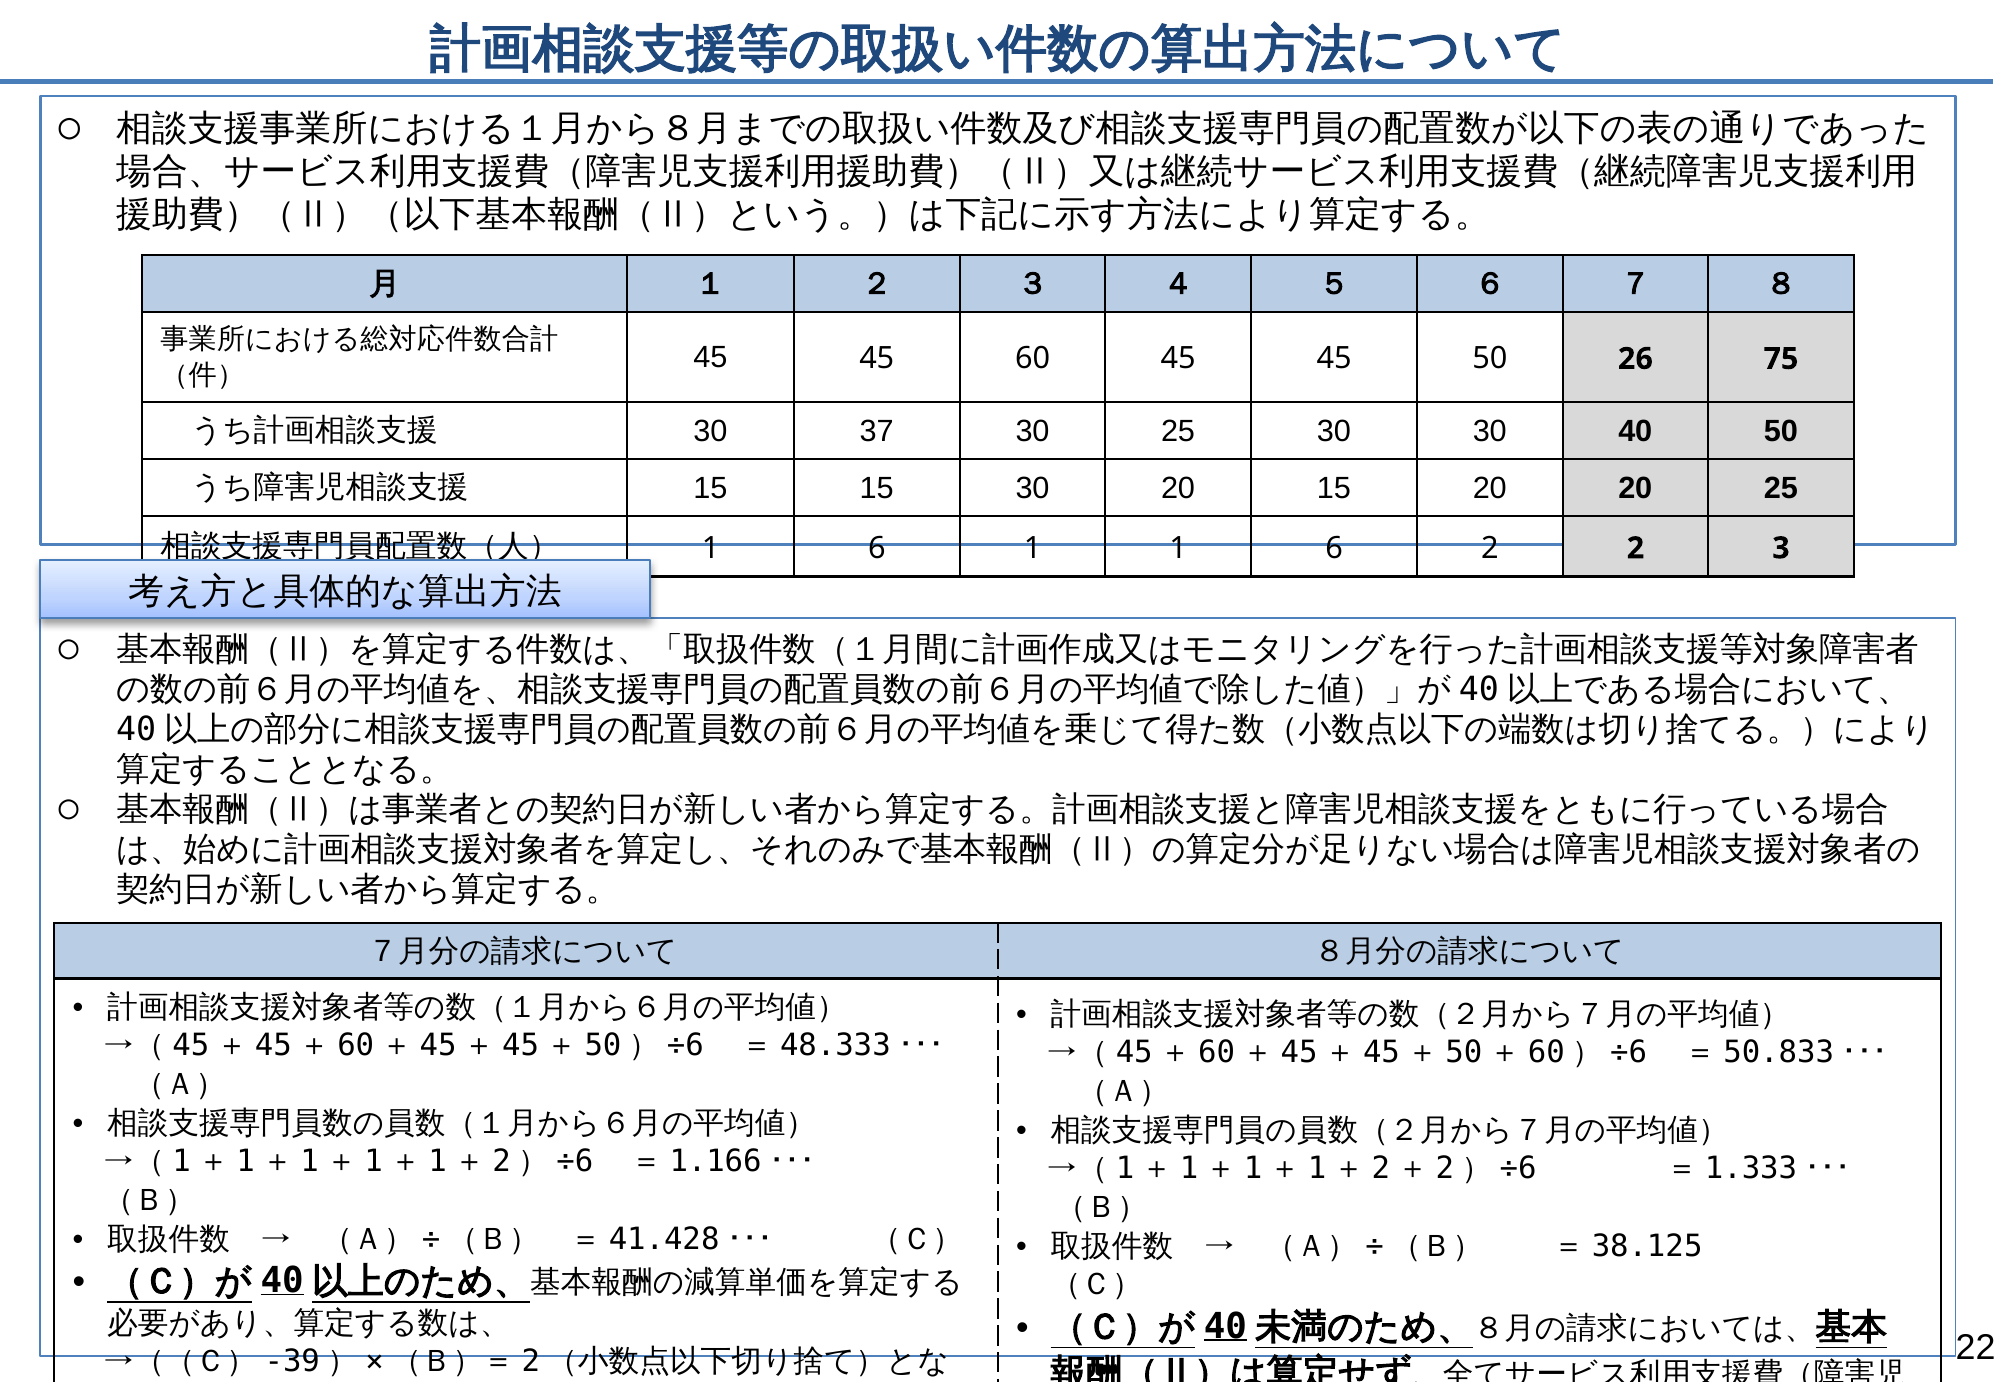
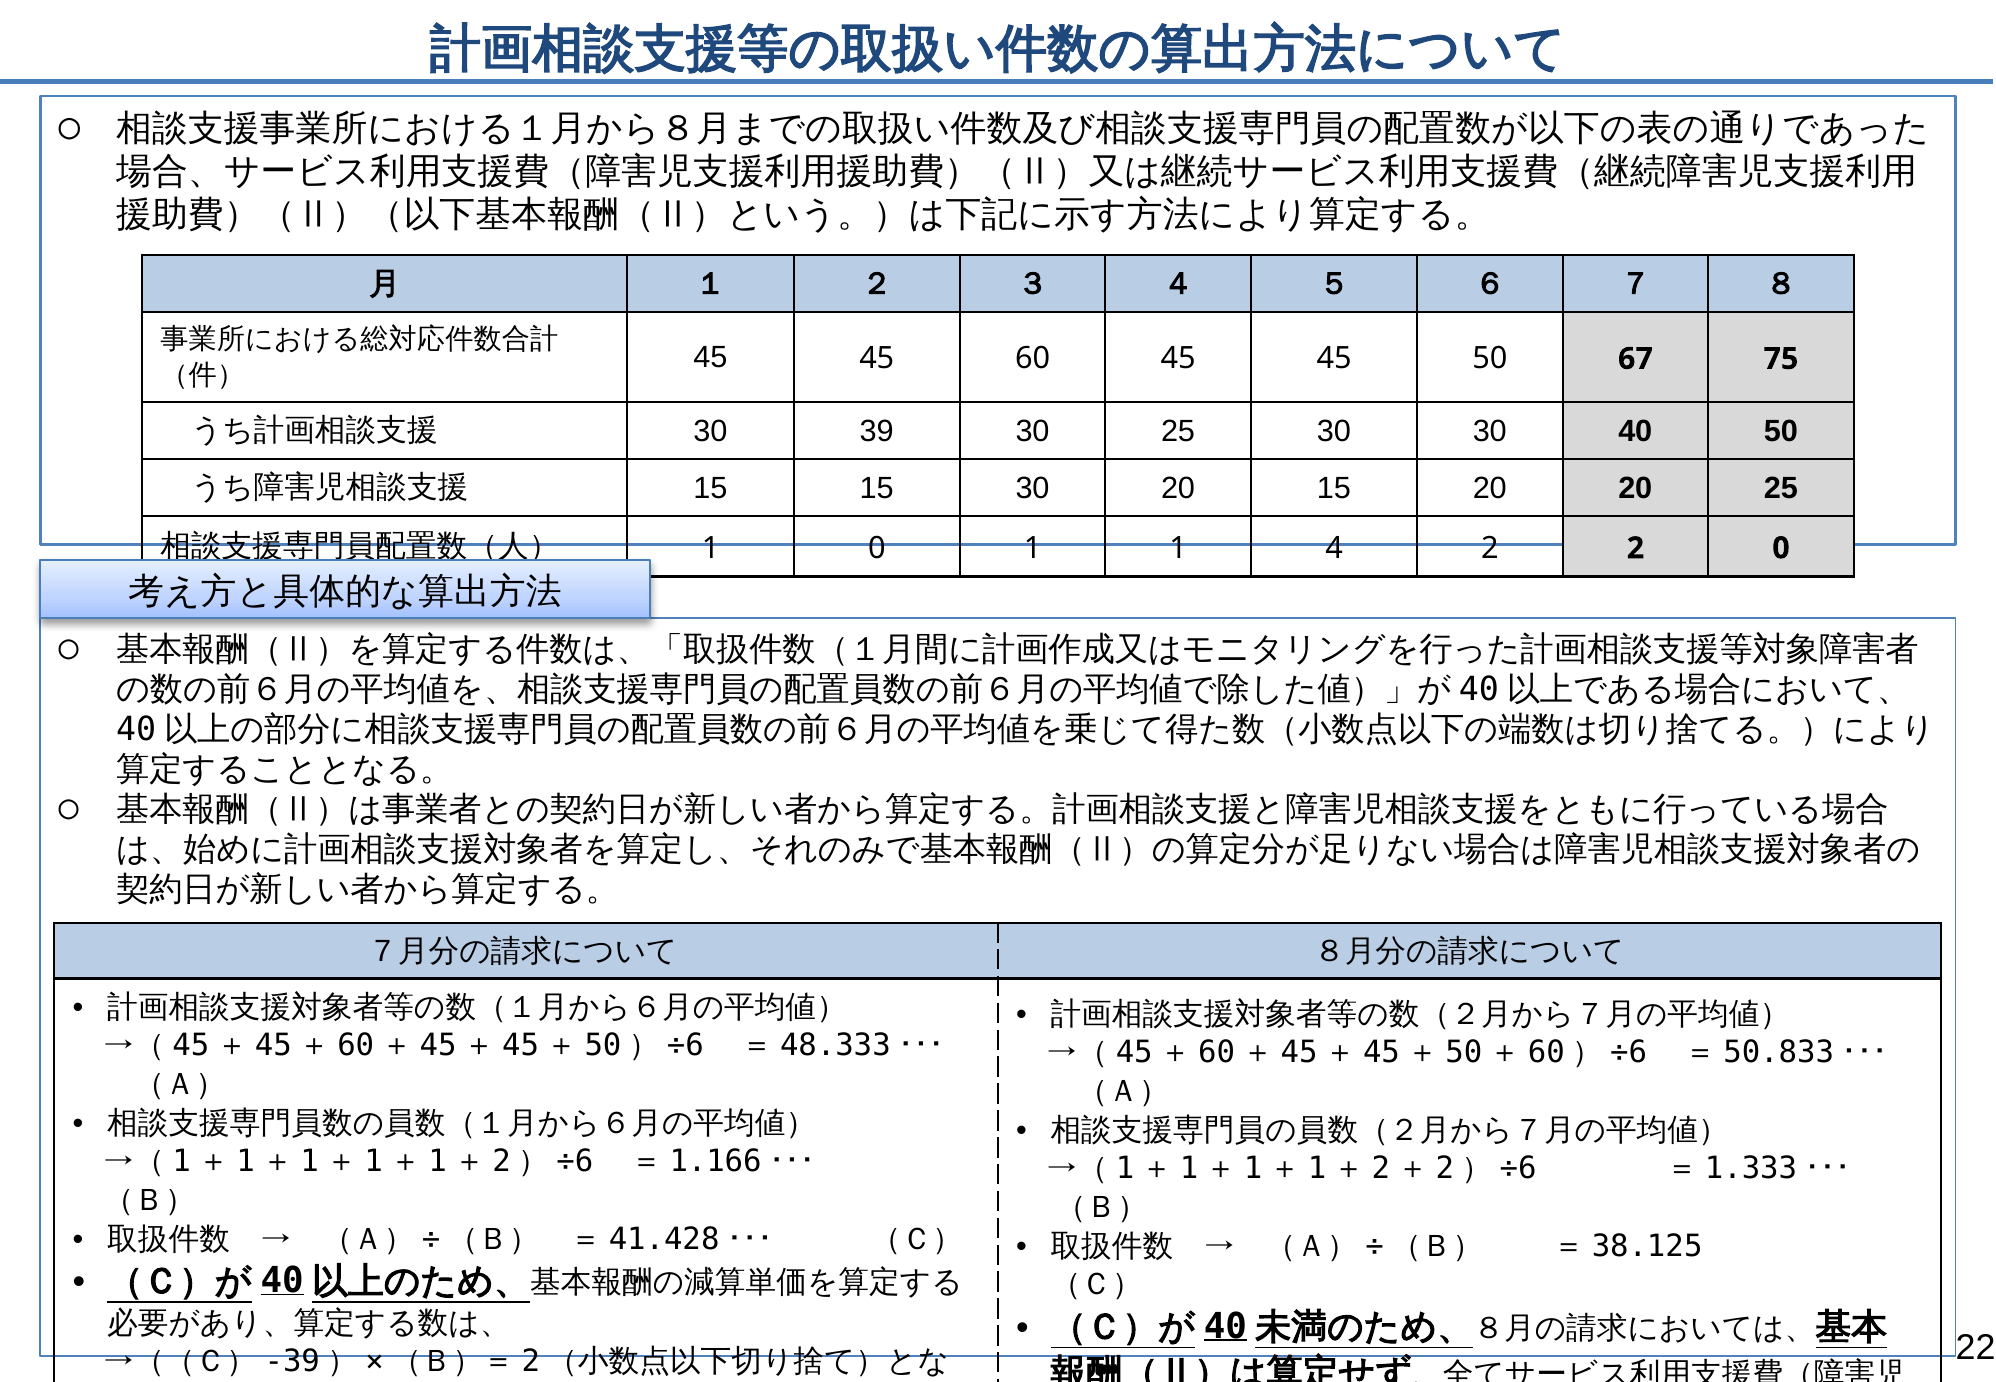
26: 26 -> 67 (1635, 359)
37: 37 -> 39 (877, 431)
6: 6 -> 0 (877, 548)
1 1 6: 6 -> 4 (1334, 548)
2 3: 3 -> 0 (1781, 548)
